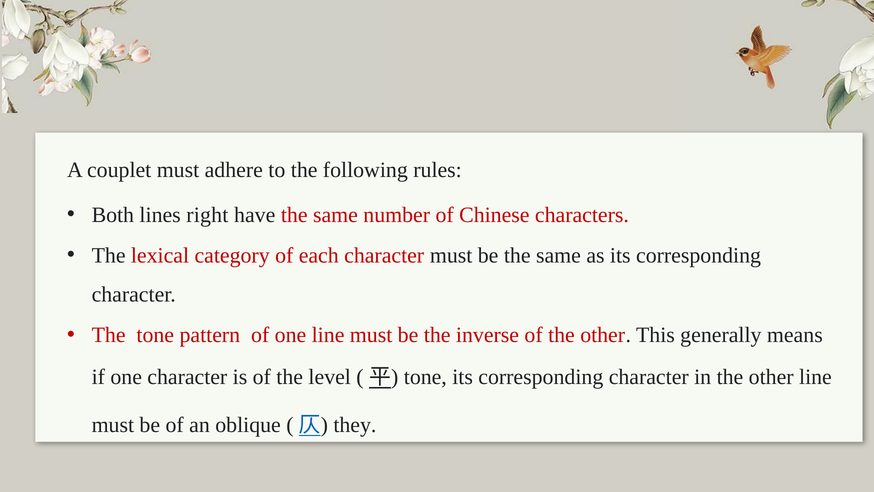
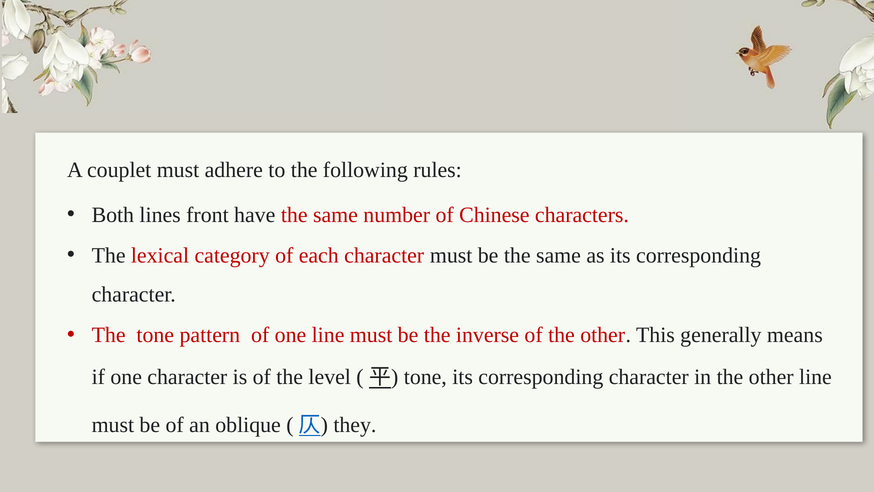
right: right -> front (207, 215)
